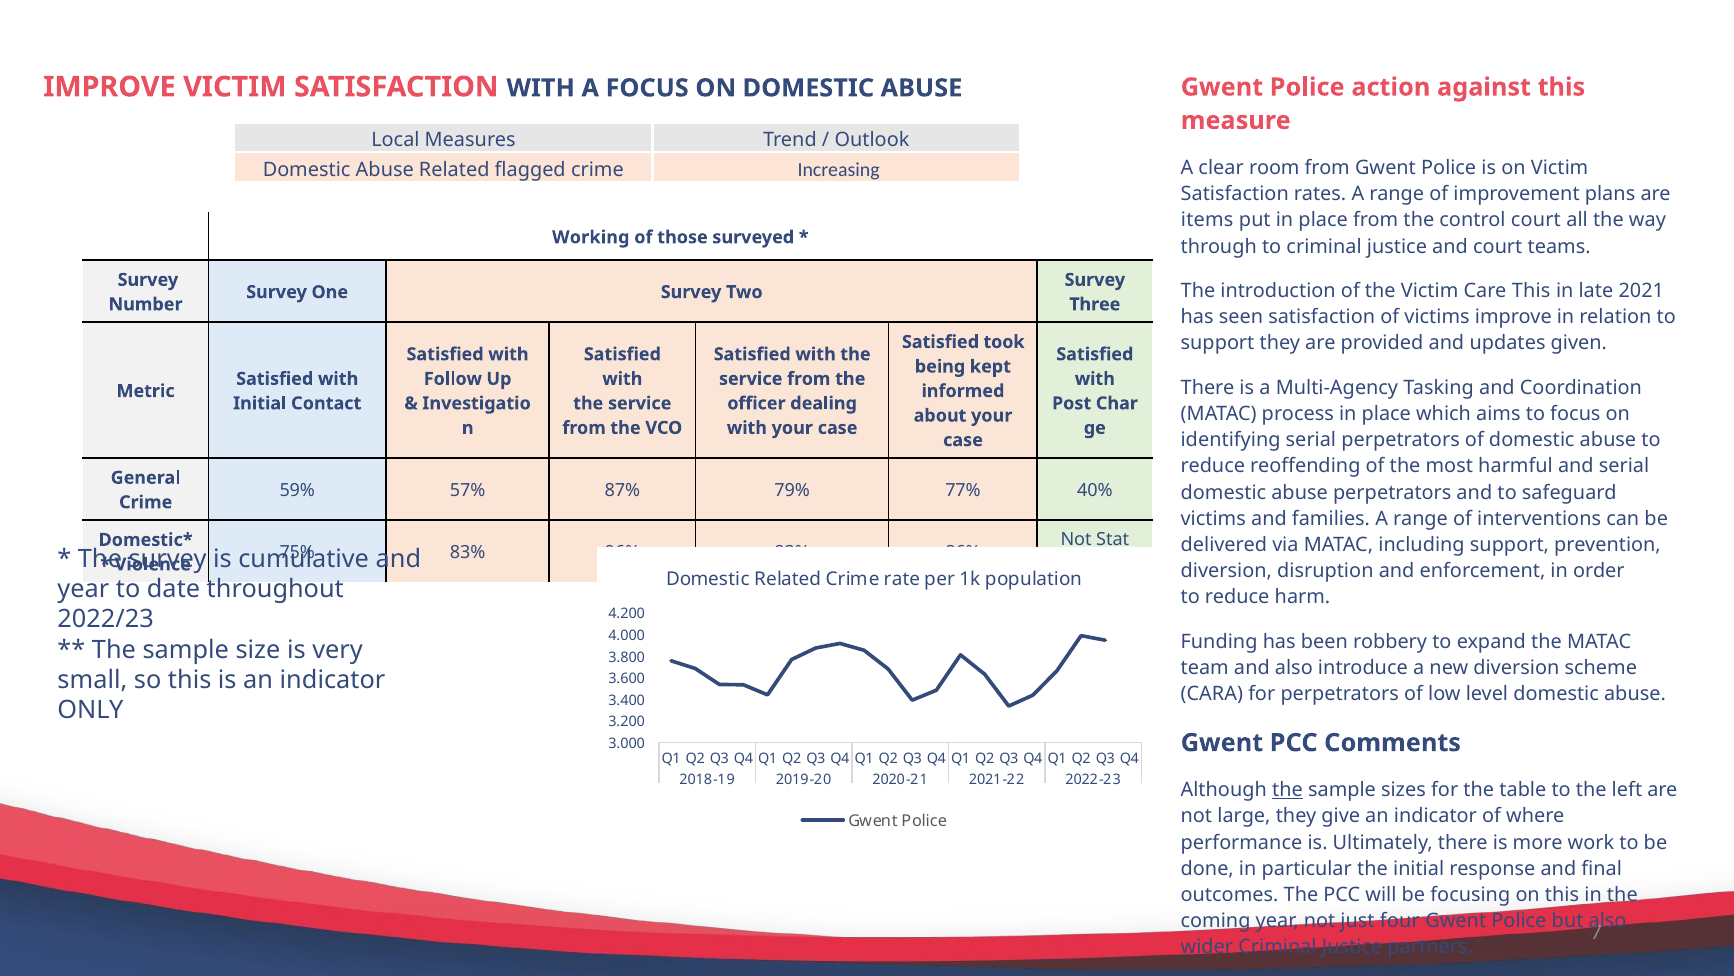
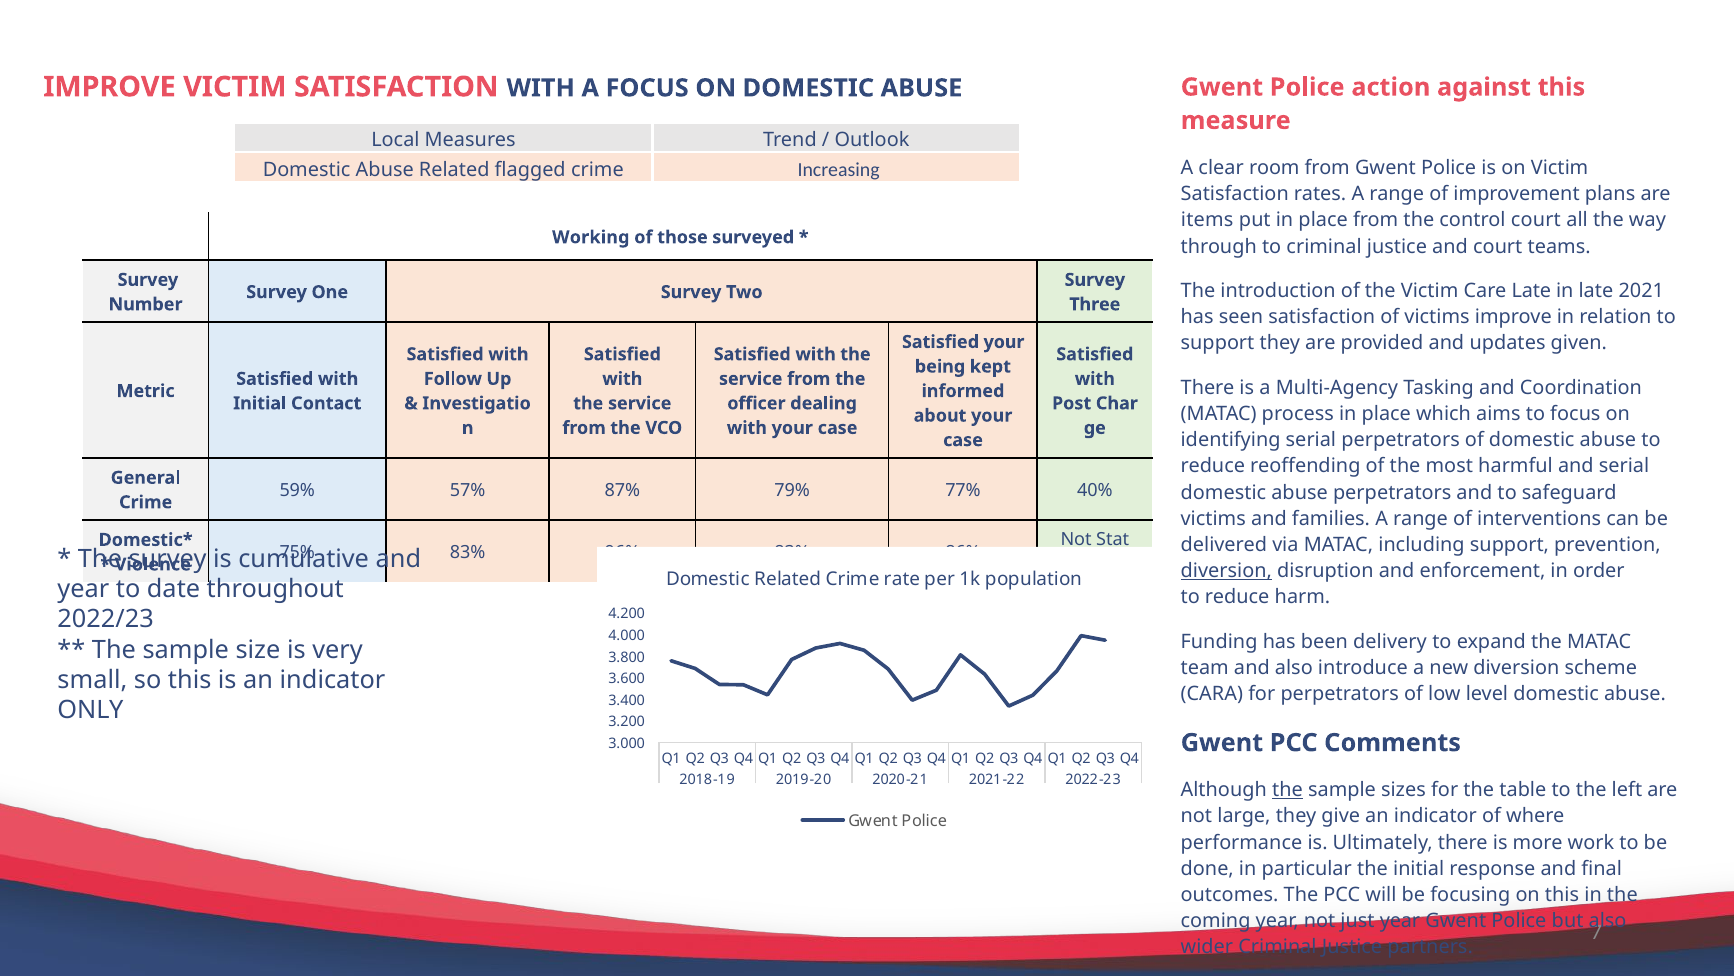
Care This: This -> Late (1531, 291)
Satisfied took: took -> your (1004, 342)
diversion underline: none -> present (1226, 571)
robbery: robbery -> delivery (1390, 641)
just four: four -> year (1400, 921)
